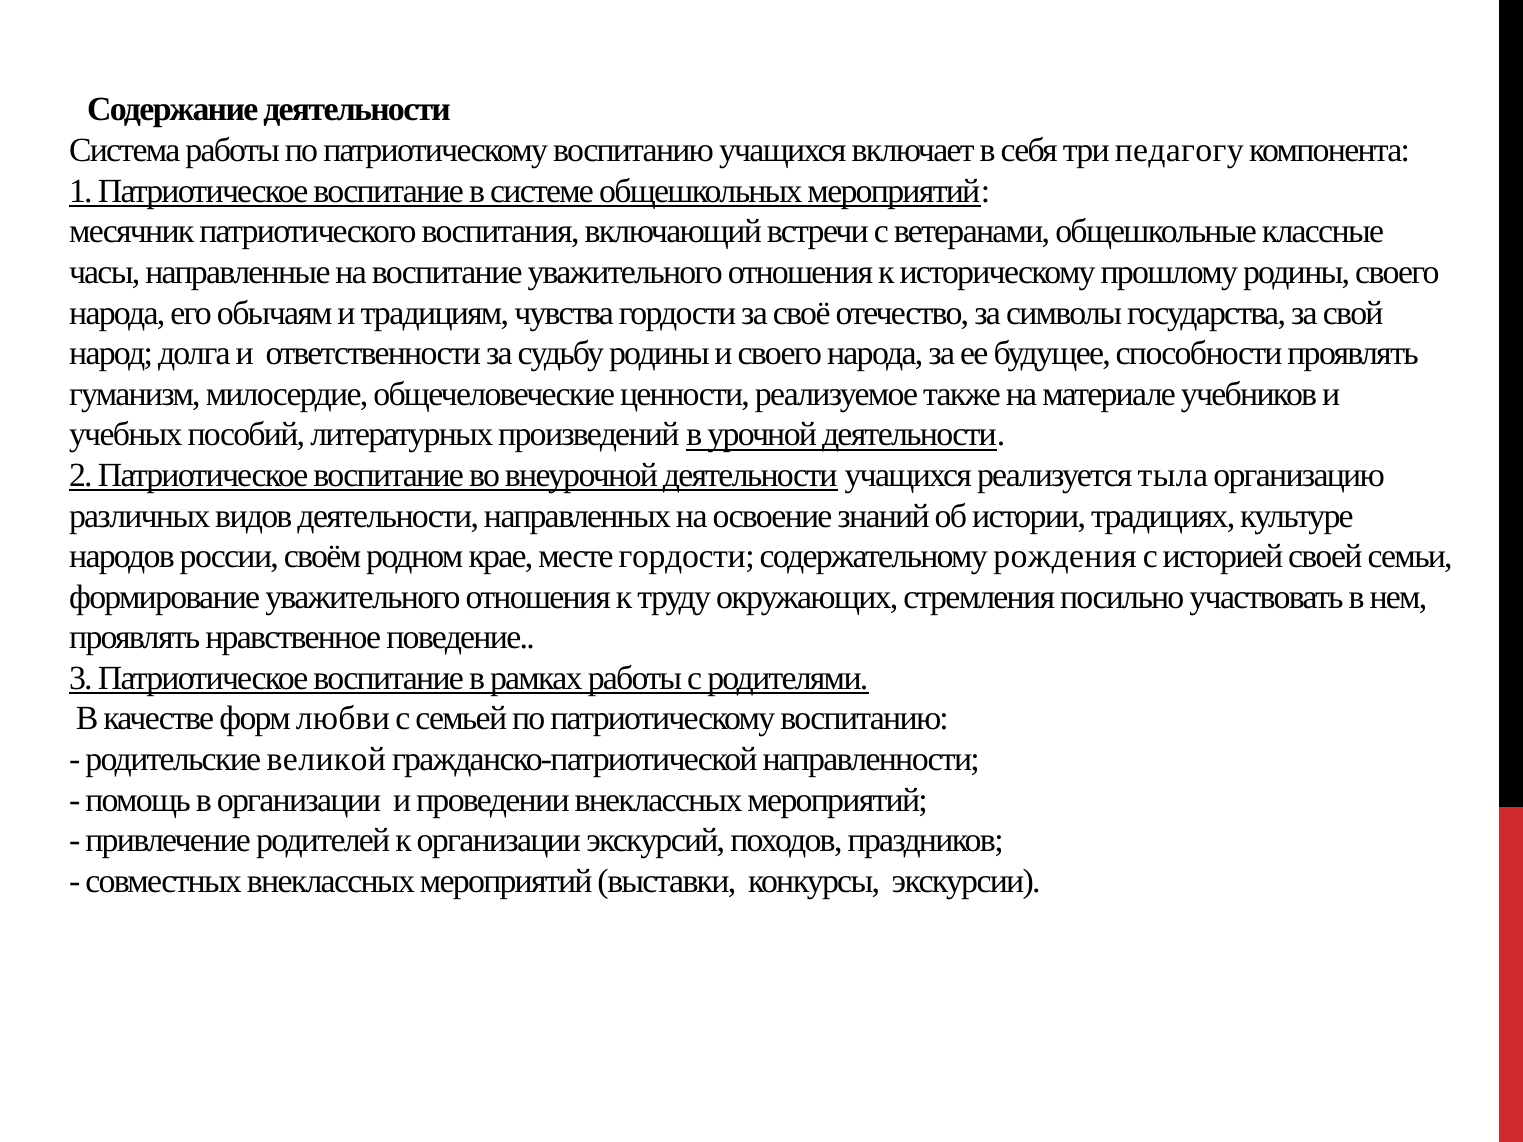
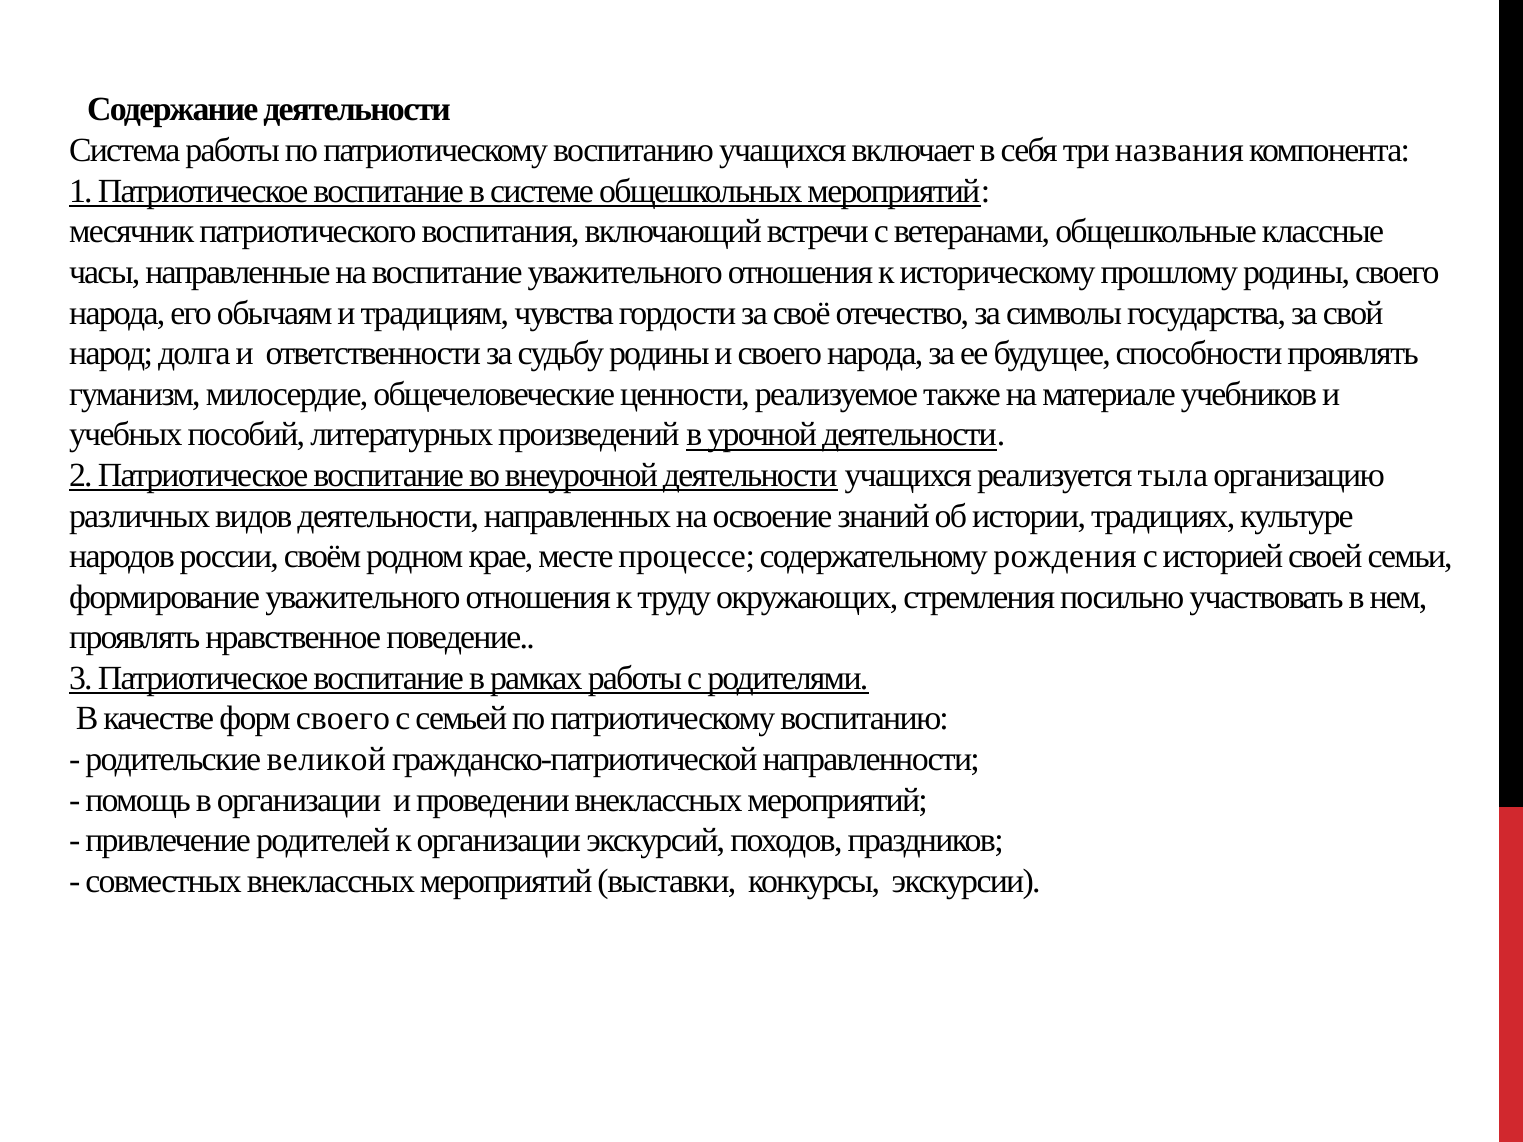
педагогу: педагогу -> названия (1179, 151)
месте гордости: гордости -> процессе (687, 557)
форм любви: любви -> своего (343, 719)
